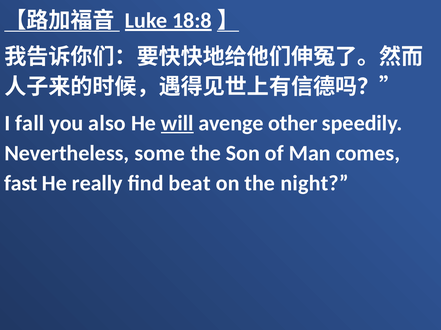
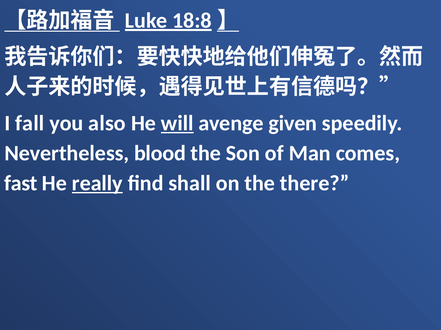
other: other -> given (293, 123)
some: some -> blood (160, 154)
really underline: none -> present (97, 184)
beat: beat -> shall (190, 184)
night: night -> there (315, 184)
